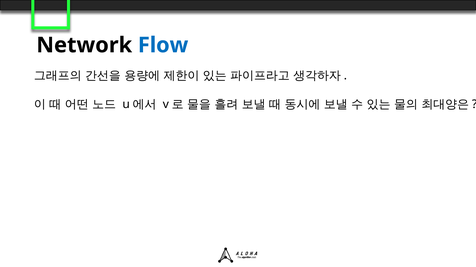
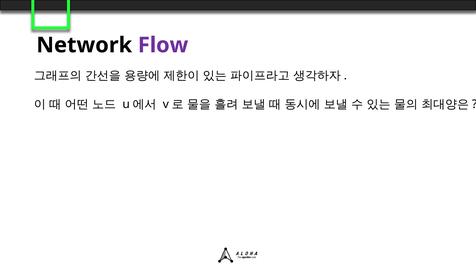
Flow colour: blue -> purple (163, 45)
